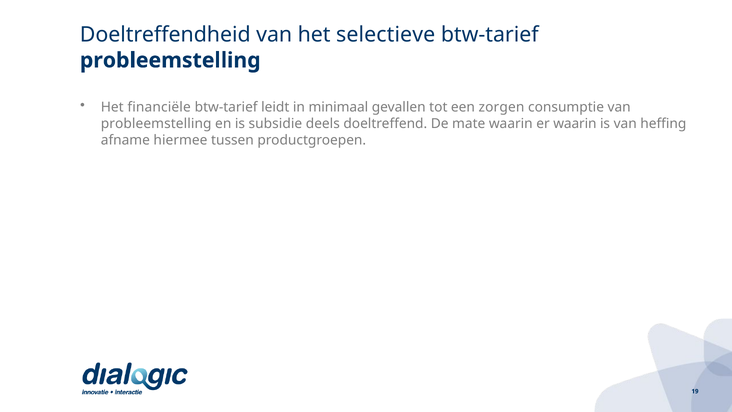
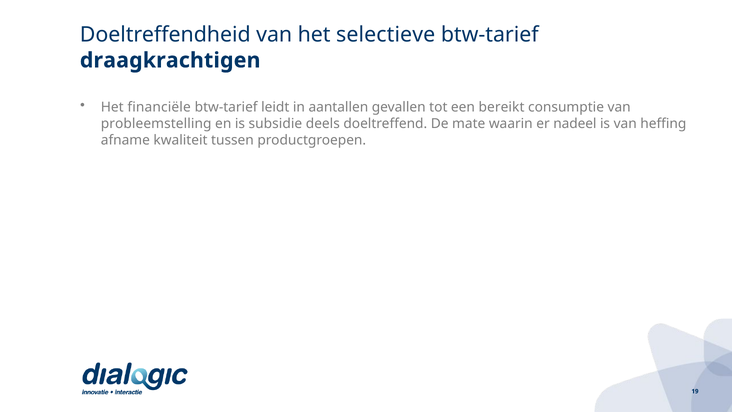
probleemstelling: probleemstelling -> draagkrachtigen (170, 60)
minimaal: minimaal -> aantallen (338, 107)
zorgen: zorgen -> bereikt (502, 107)
er waarin: waarin -> nadeel (575, 124)
hiermee: hiermee -> kwaliteit (181, 140)
